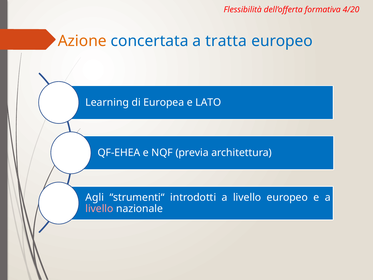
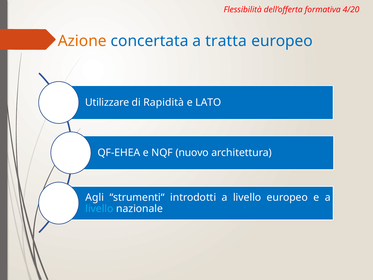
Learning: Learning -> Utilizzare (107, 102)
Europea: Europea -> Rapidità (164, 102)
previa: previa -> nuovo (192, 153)
livello colour: pink -> light blue (99, 208)
